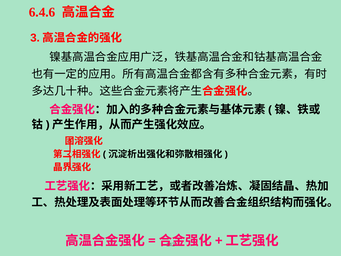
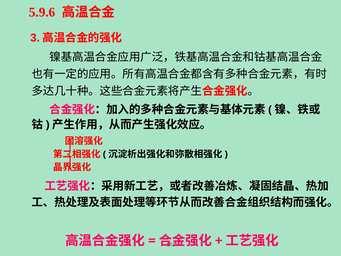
6.4.6: 6.4.6 -> 5.9.6 (42, 12)
